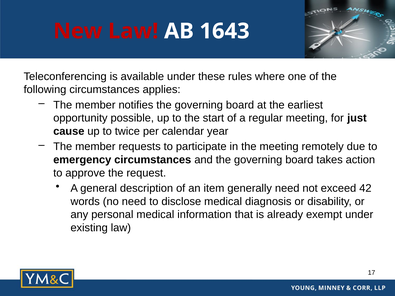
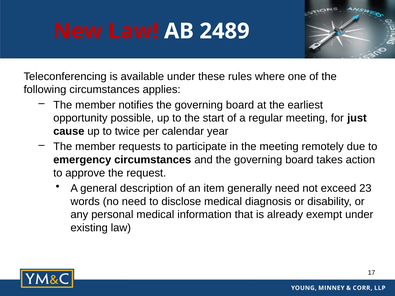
1643: 1643 -> 2489 (225, 31)
42: 42 -> 23 (365, 188)
